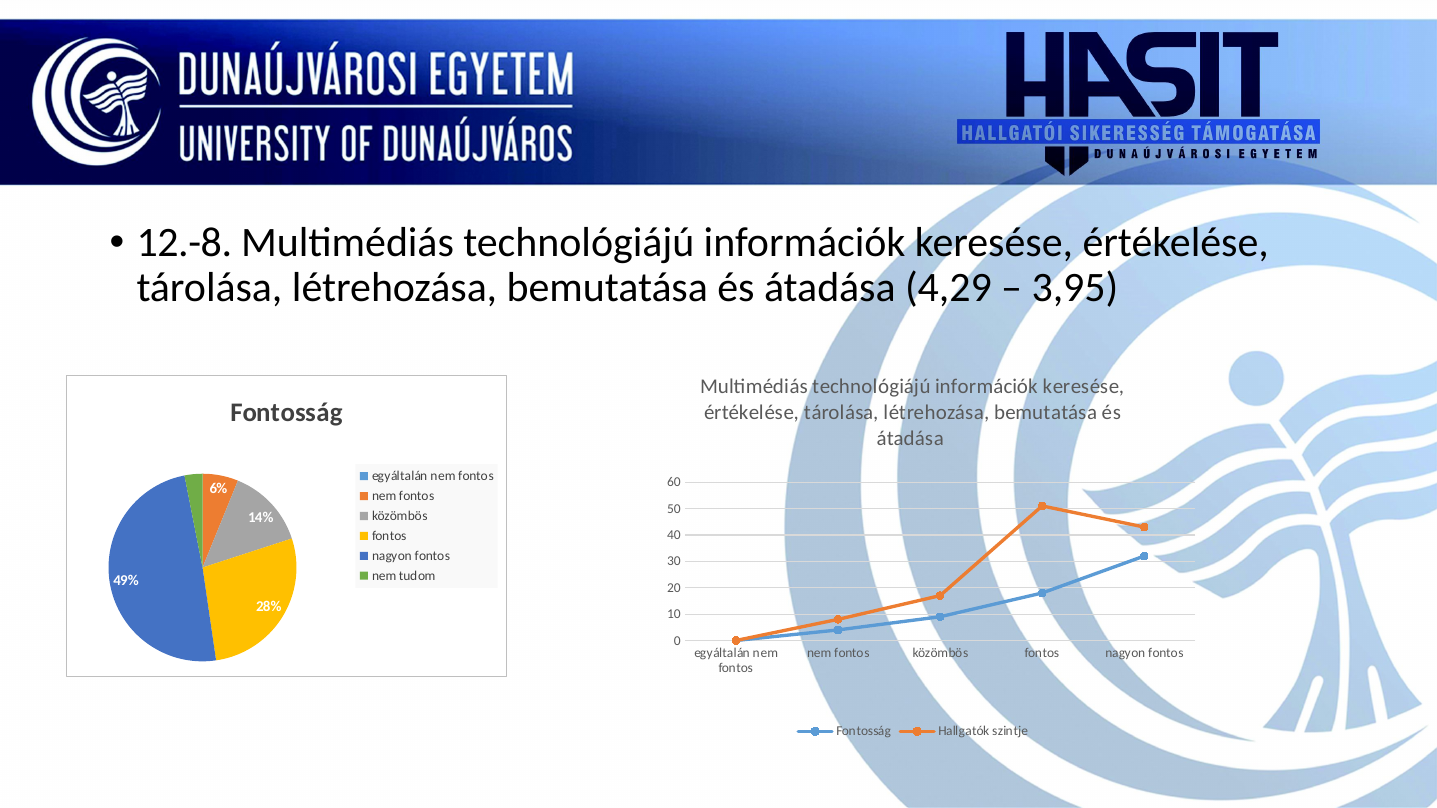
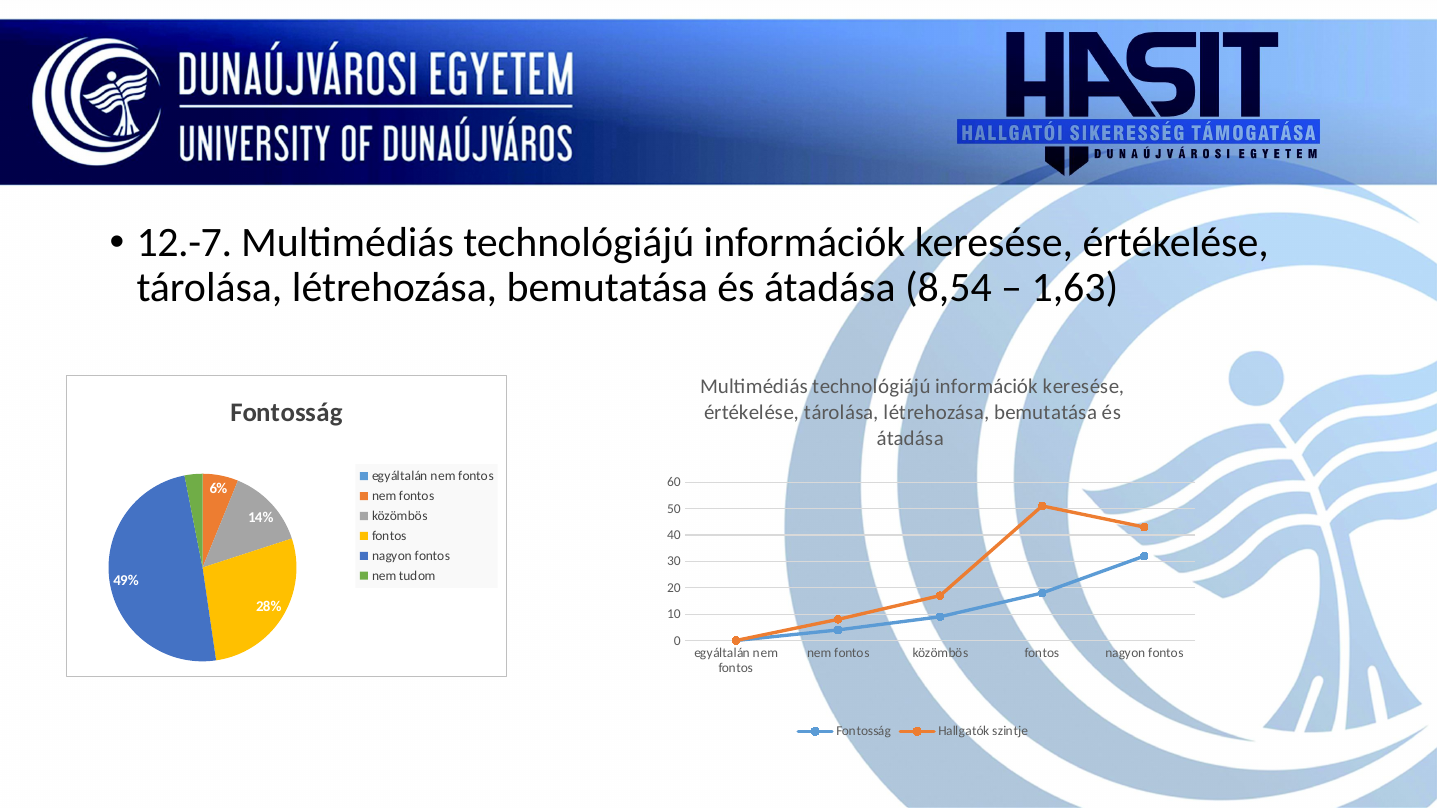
12.-8: 12.-8 -> 12.-7 (184, 243)
4,29: 4,29 -> 8,54 (948, 288)
3,95: 3,95 -> 1,63 (1075, 288)
